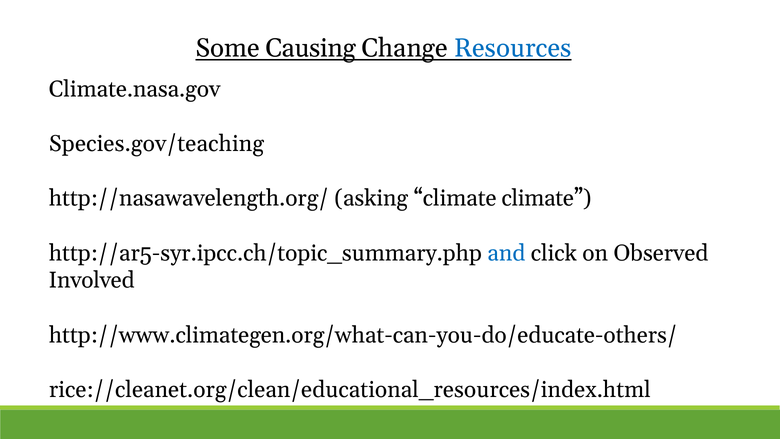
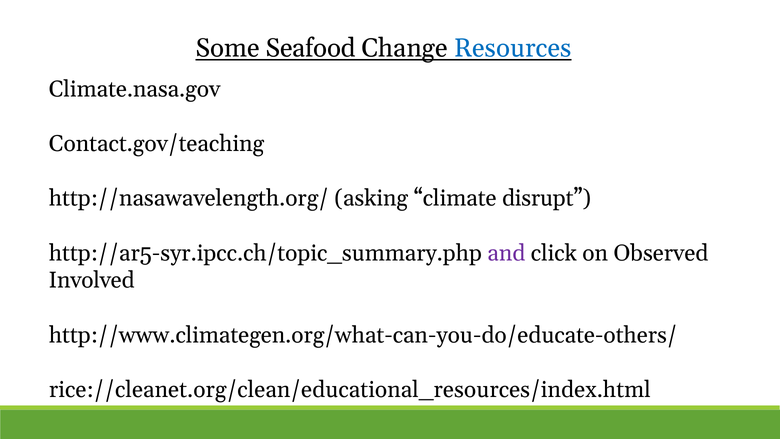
Causing: Causing -> Seafood (311, 48)
Species.gov/teaching: Species.gov/teaching -> Contact.gov/teaching (157, 144)
climate climate: climate -> disrupt (546, 198)
and colour: blue -> purple (506, 253)
